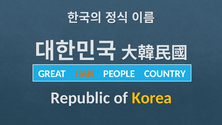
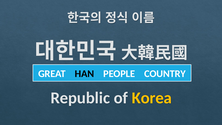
HAN colour: orange -> black (84, 74)
